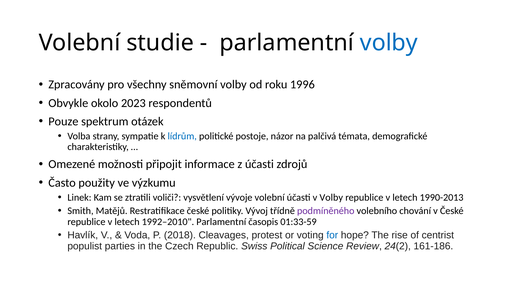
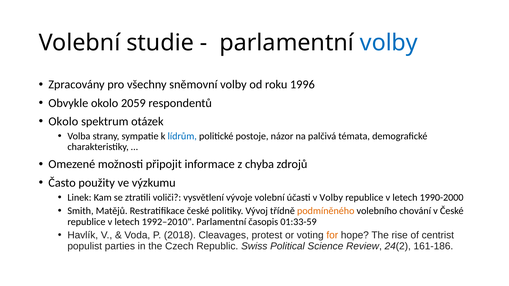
2023: 2023 -> 2059 (133, 103)
Pouze: Pouze -> Okolo (63, 122)
z účasti: účasti -> chyba (259, 164)
1990-2013: 1990-2013 -> 1990-2000 (442, 198)
podmíněného colour: purple -> orange (326, 211)
for colour: blue -> orange (332, 236)
